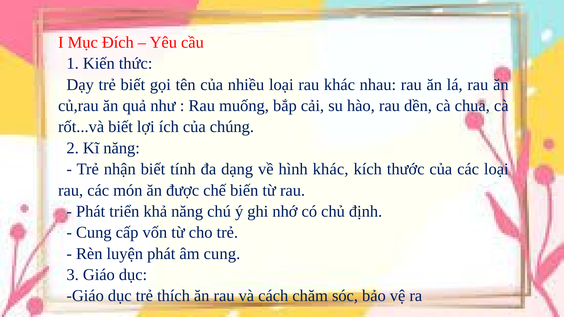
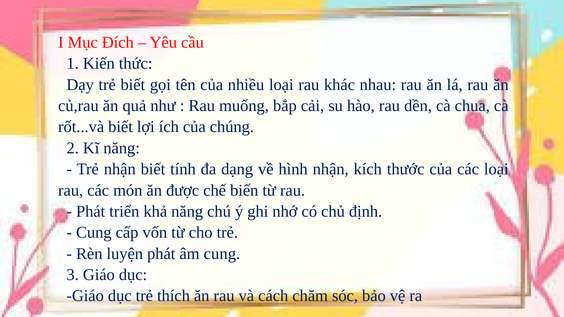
hình khác: khác -> nhận (331, 169)
